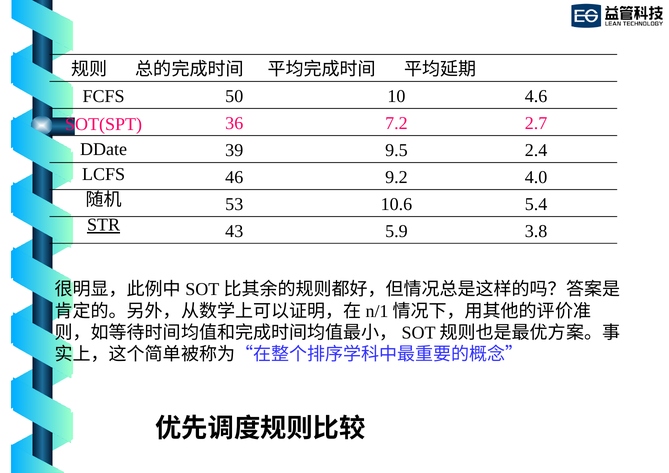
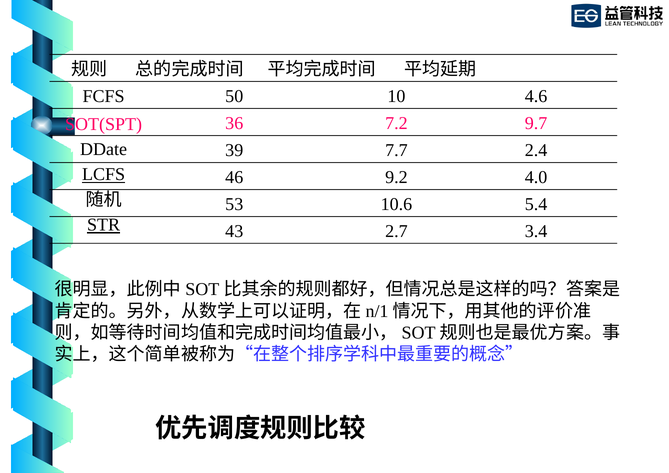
2.7: 2.7 -> 9.7 (536, 123)
9.5: 9.5 -> 7.7 (396, 150)
LCFS underline: none -> present (104, 175)
5.9: 5.9 -> 2.7 (396, 231)
3.8: 3.8 -> 3.4 (536, 231)
